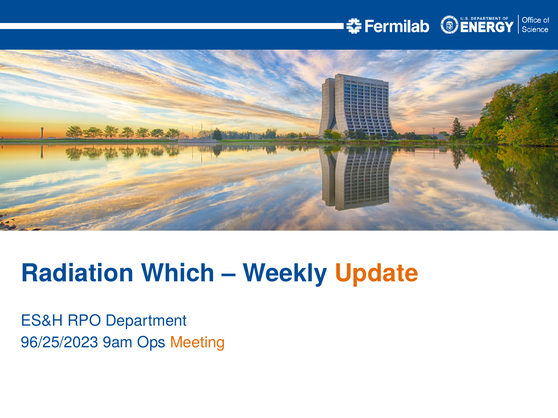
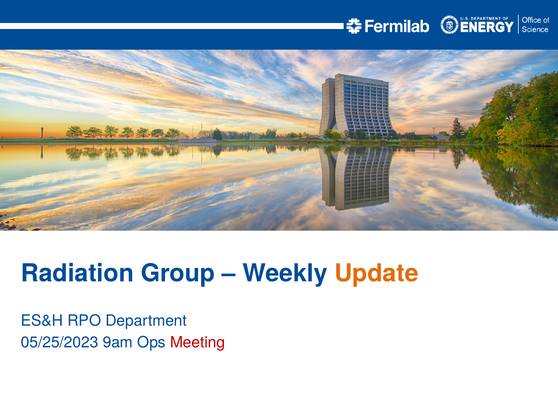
Which: Which -> Group (178, 273)
96/25/2023: 96/25/2023 -> 05/25/2023 (60, 343)
Meeting colour: orange -> red (198, 343)
